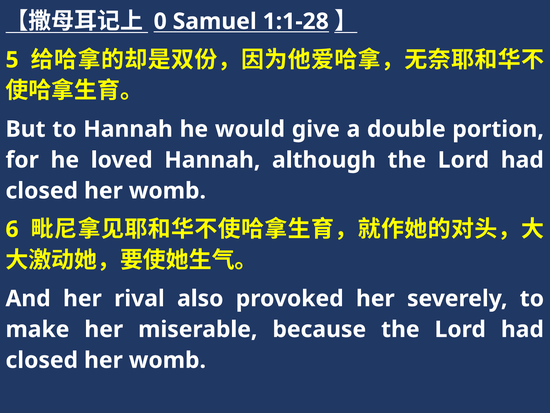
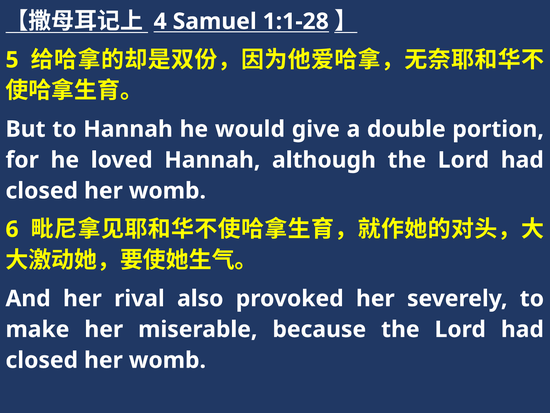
0: 0 -> 4 (160, 21)
